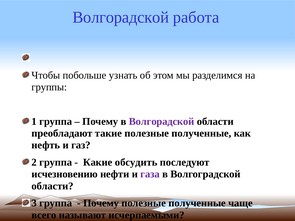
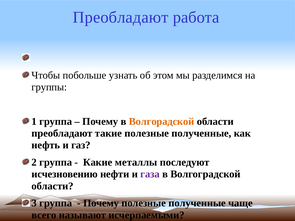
Волгорадской: Волгорадской -> Преобладают (121, 17)
Волгорадской colour: purple -> orange (162, 122)
обсудить: обсудить -> металлы (136, 162)
